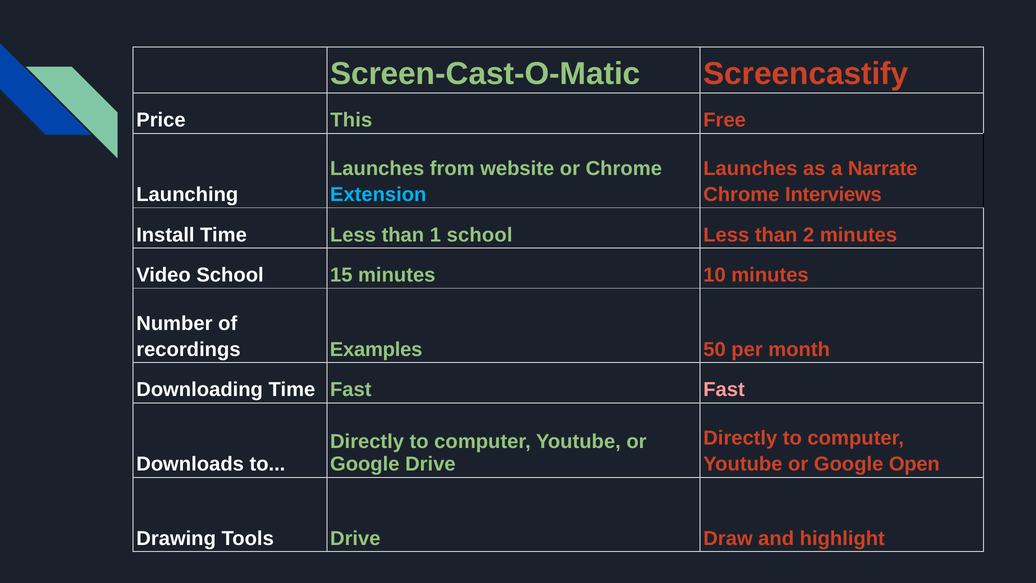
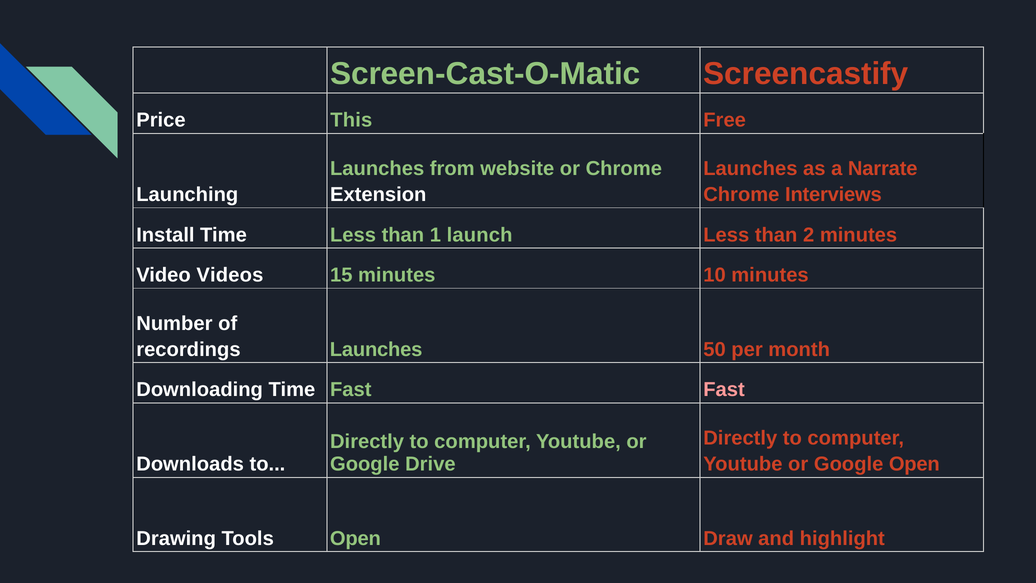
Extension colour: light blue -> white (378, 195)
1 school: school -> launch (480, 235)
Video School: School -> Videos (230, 275)
recordings Examples: Examples -> Launches (376, 349)
Tools Drive: Drive -> Open (355, 538)
